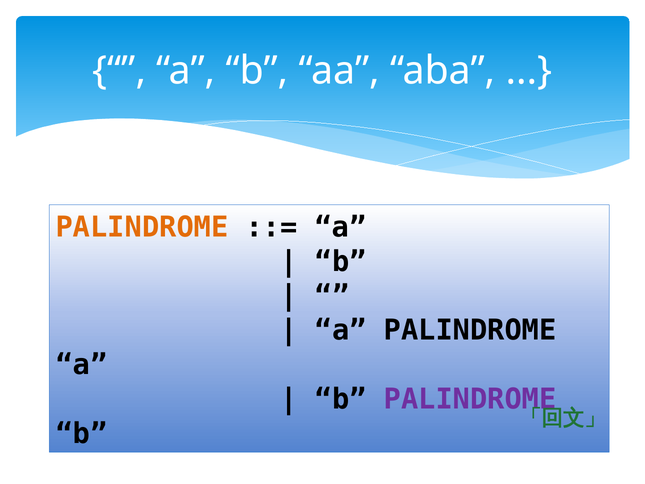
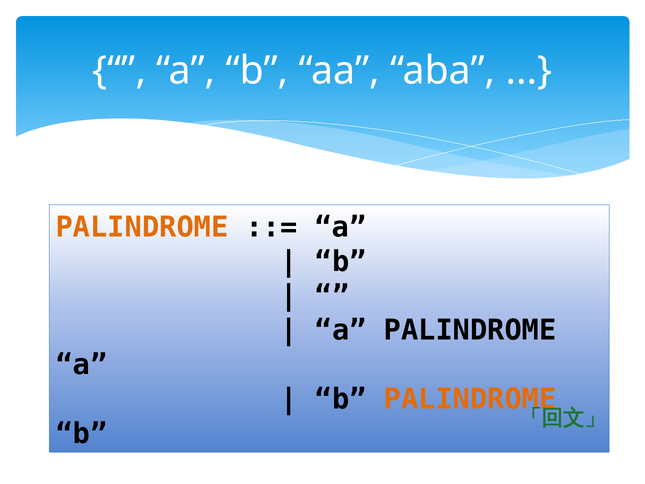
PALINDROME colour: purple -> orange (470, 399)
